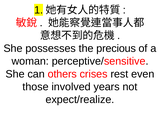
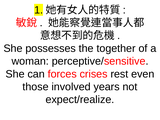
precious: precious -> together (116, 48)
others: others -> forces (62, 74)
